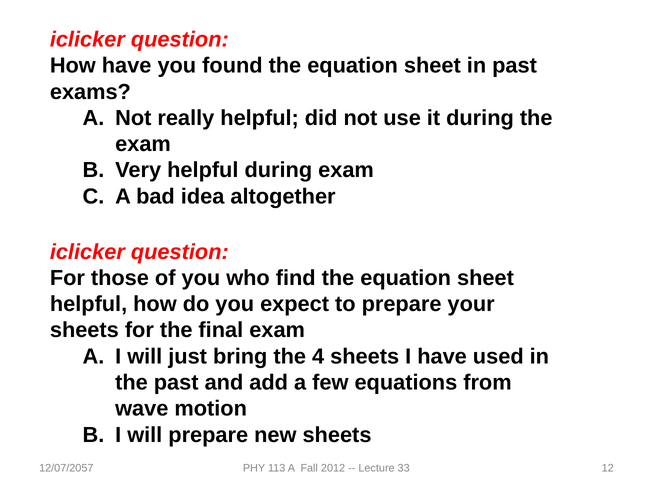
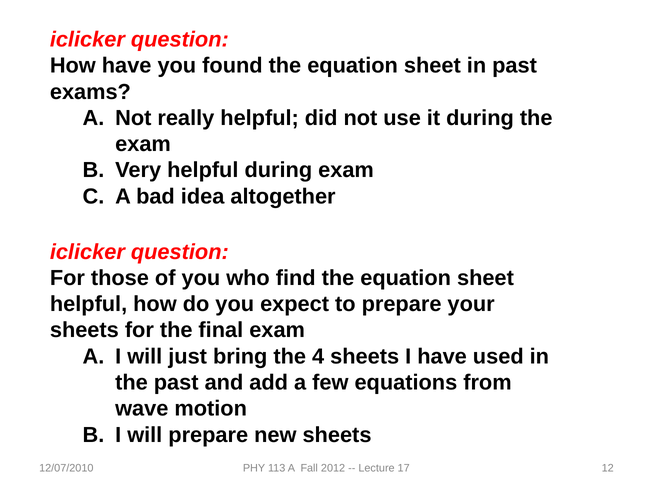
12/07/2057: 12/07/2057 -> 12/07/2010 (66, 468)
33: 33 -> 17 (404, 468)
